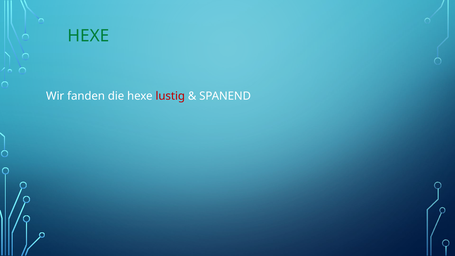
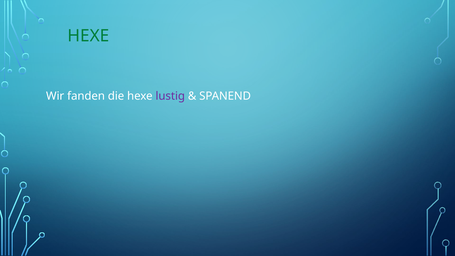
lustig colour: red -> purple (170, 96)
